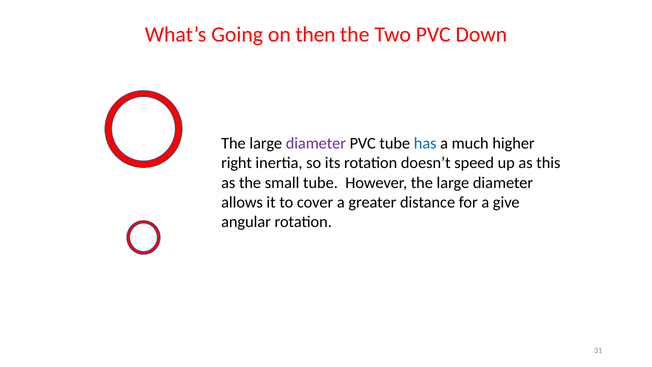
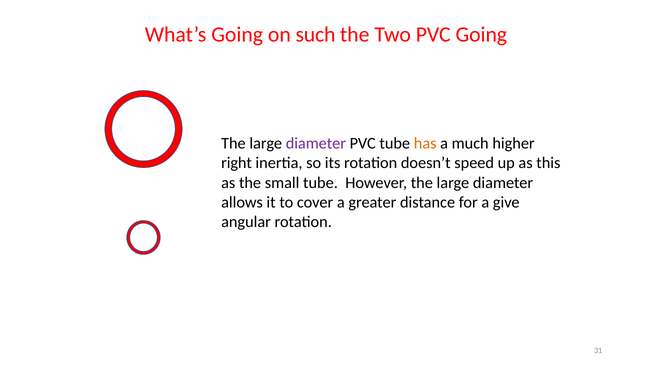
then: then -> such (316, 35)
PVC Down: Down -> Going (481, 35)
has colour: blue -> orange (425, 143)
